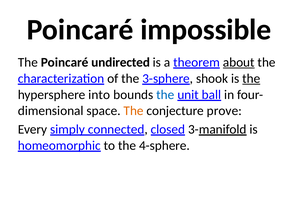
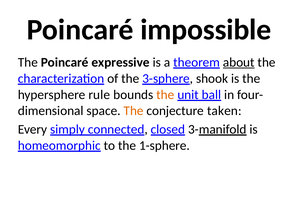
undirected: undirected -> expressive (121, 63)
the underline: present -> none (251, 79)
into: into -> rule (99, 95)
the colour: blue -> orange (165, 95)
prove: prove -> taken (224, 111)
4-sphere: 4-sphere -> 1-sphere (164, 146)
